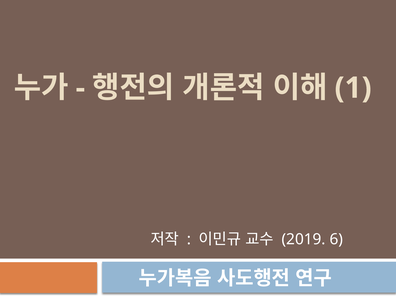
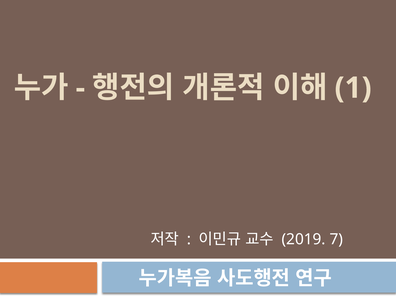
6: 6 -> 7 (336, 239)
